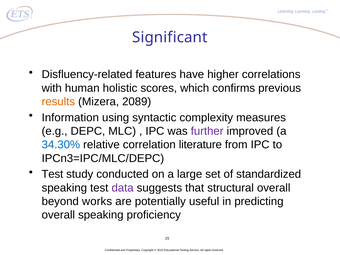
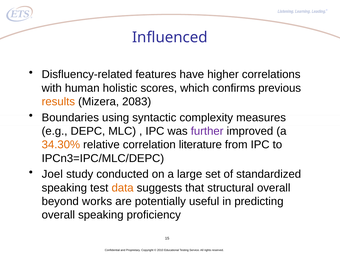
Significant: Significant -> Influenced (170, 37)
2089: 2089 -> 2083 (137, 102)
Information: Information -> Boundaries (70, 118)
34.30% colour: blue -> orange (61, 145)
Test: Test -> Joel (52, 174)
data colour: purple -> orange (123, 188)
